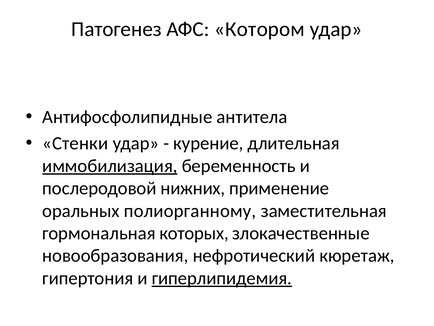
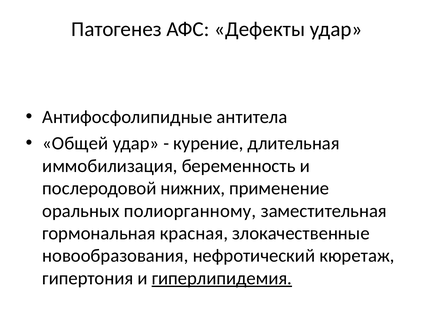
Котором: Котором -> Дефекты (260, 29)
Стенки: Стенки -> Общей (75, 143)
иммобилизация underline: present -> none (110, 166)
которых: которых -> красная (194, 233)
